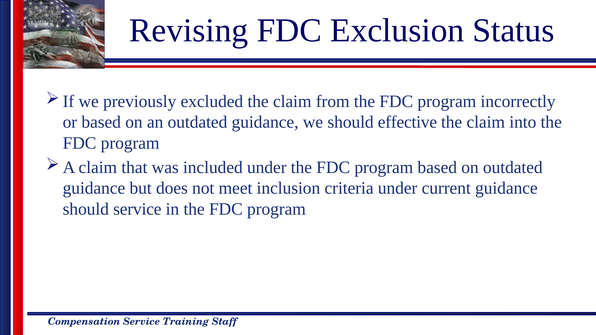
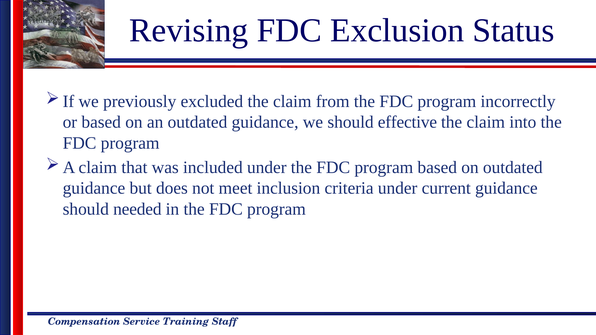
should service: service -> needed (137, 209)
